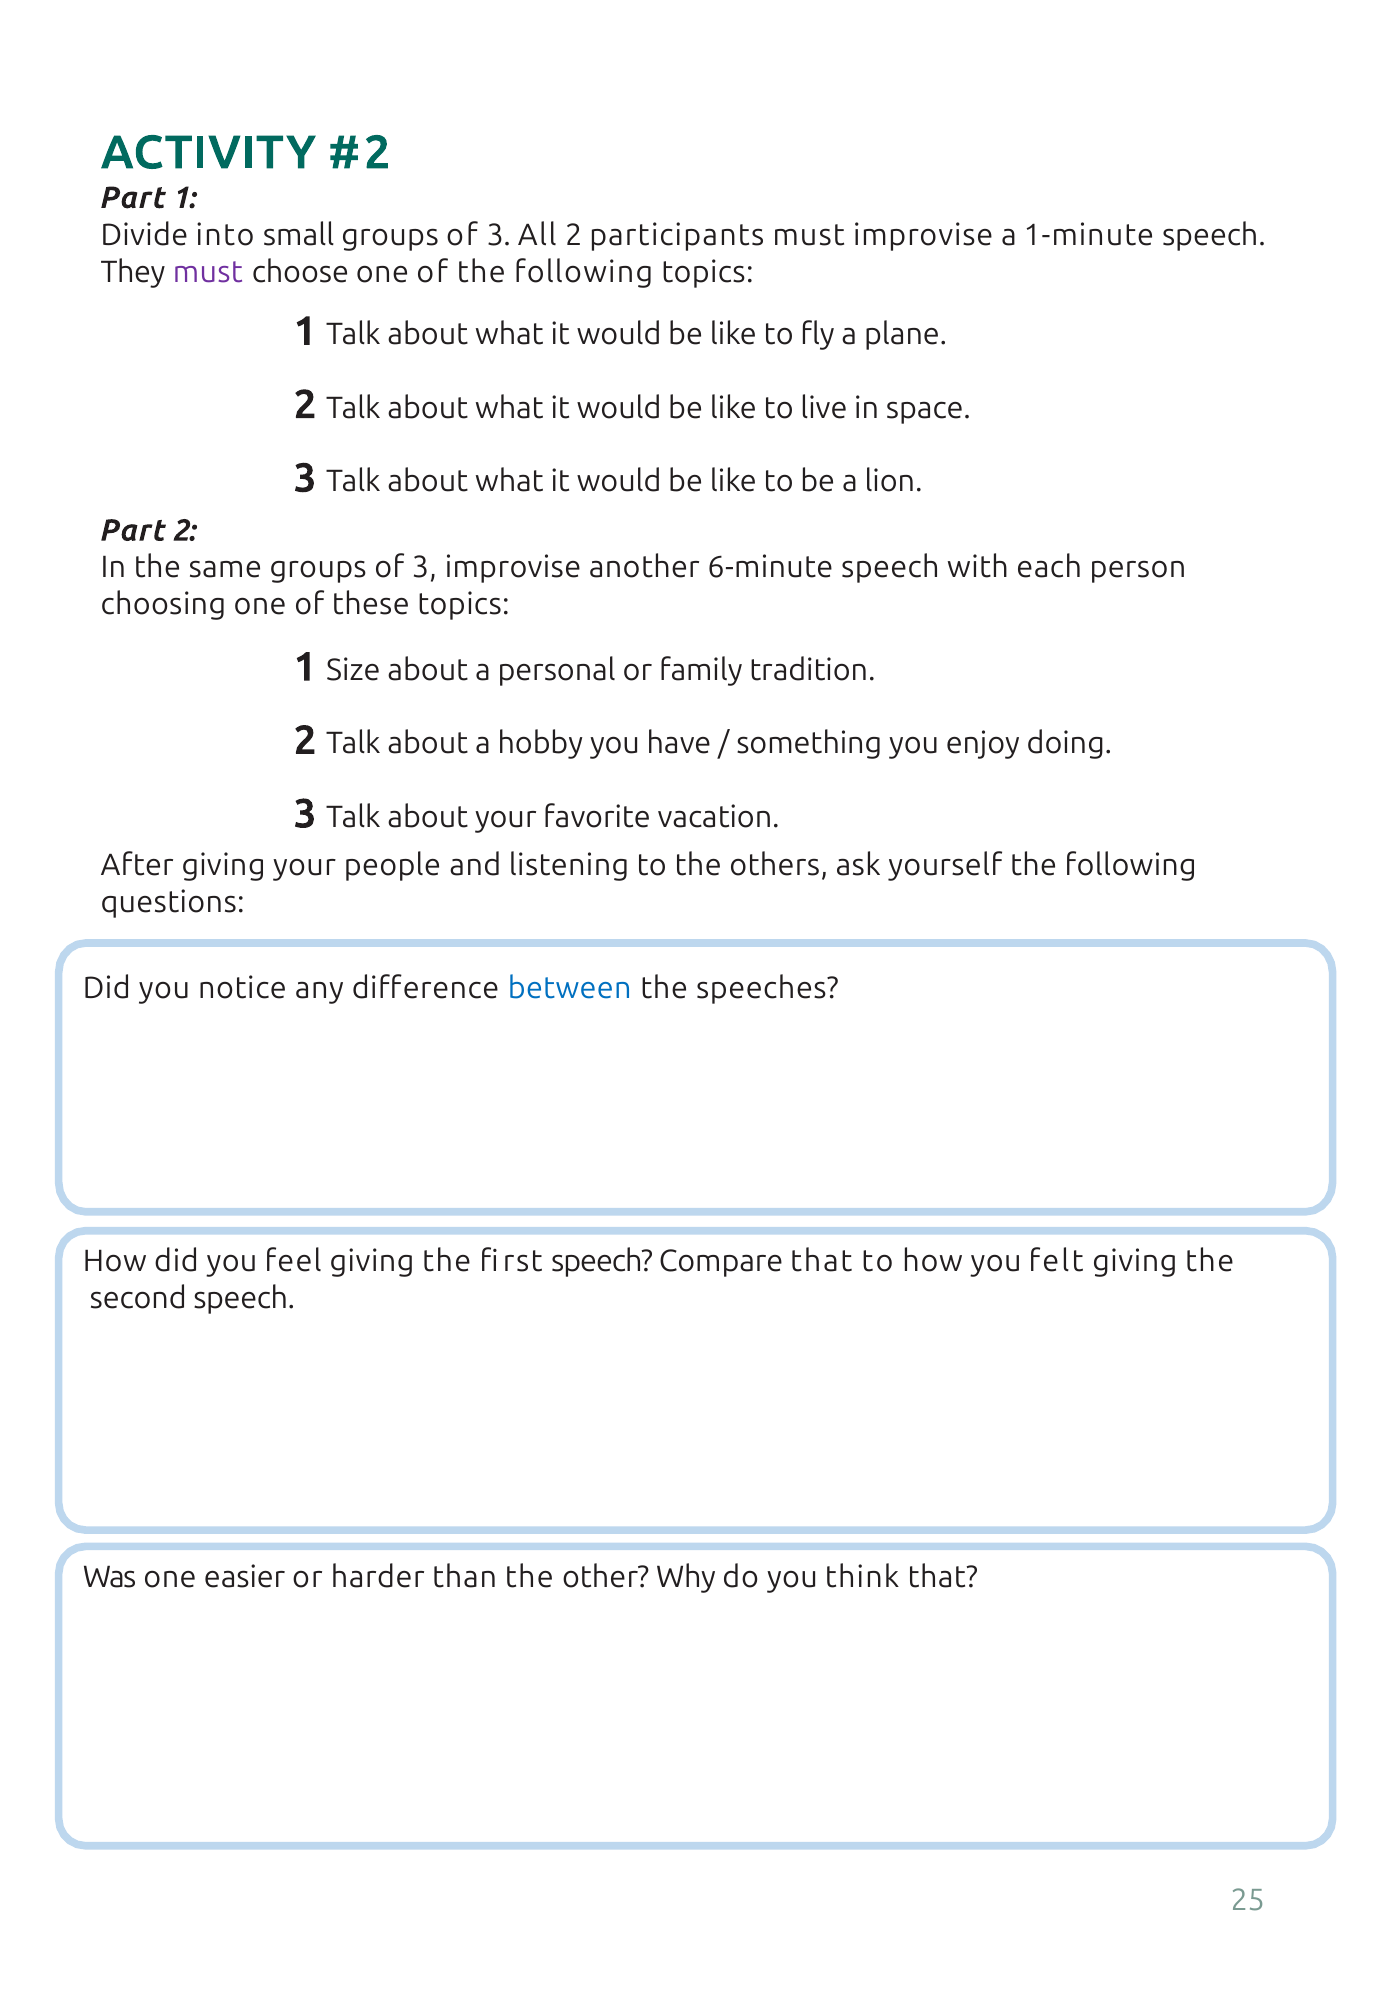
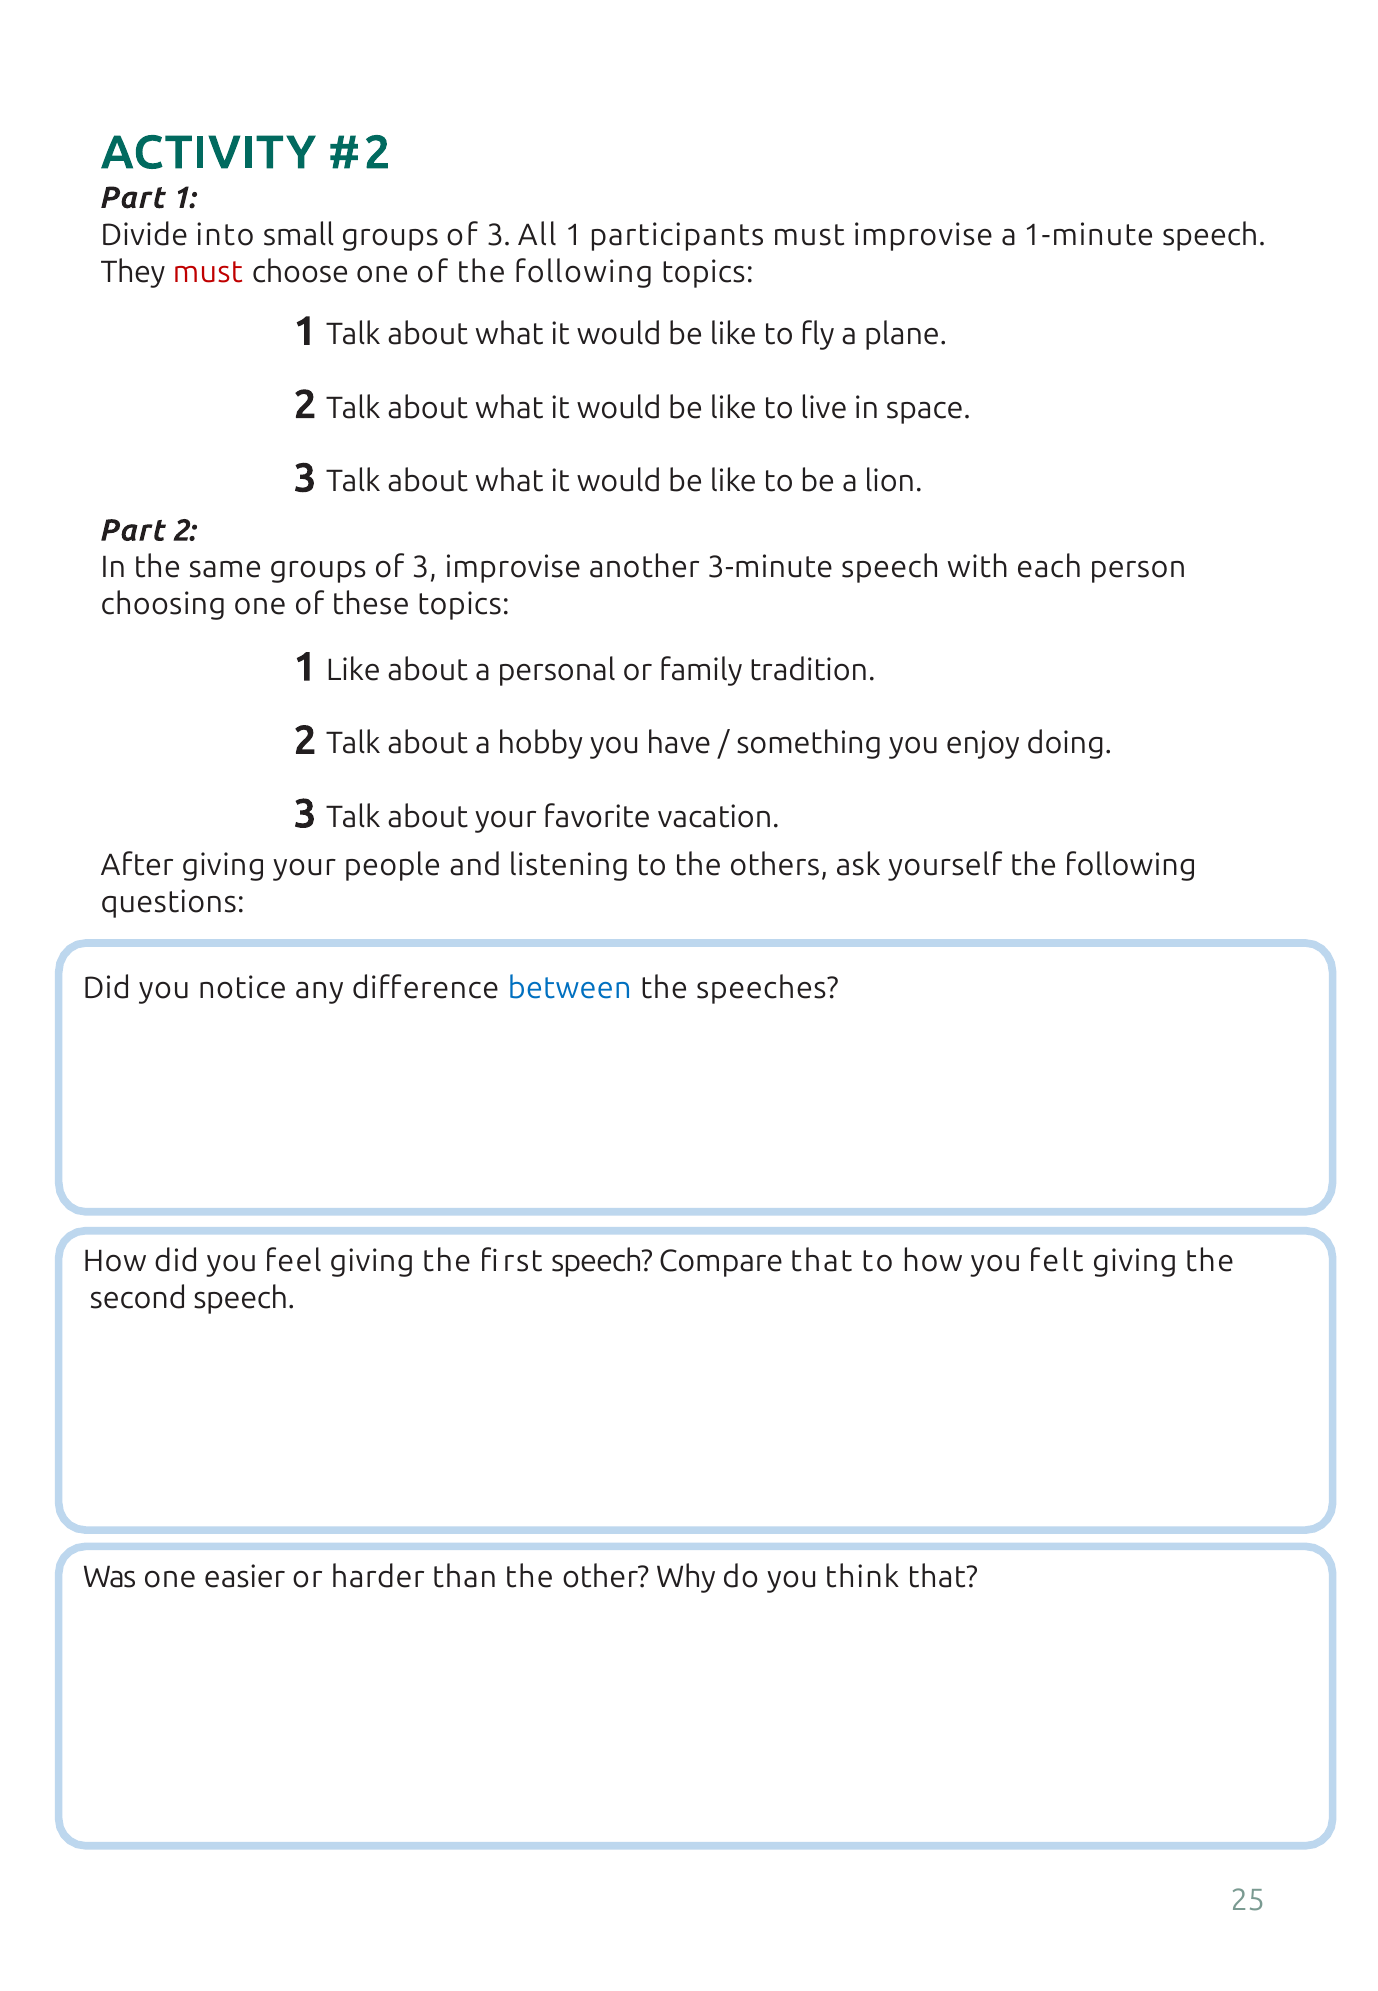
All 2: 2 -> 1 (574, 235)
must colour: purple -> red (208, 272)
6-minute: 6-minute -> 3-minute (770, 568)
1 Size: Size -> Like (353, 670)
